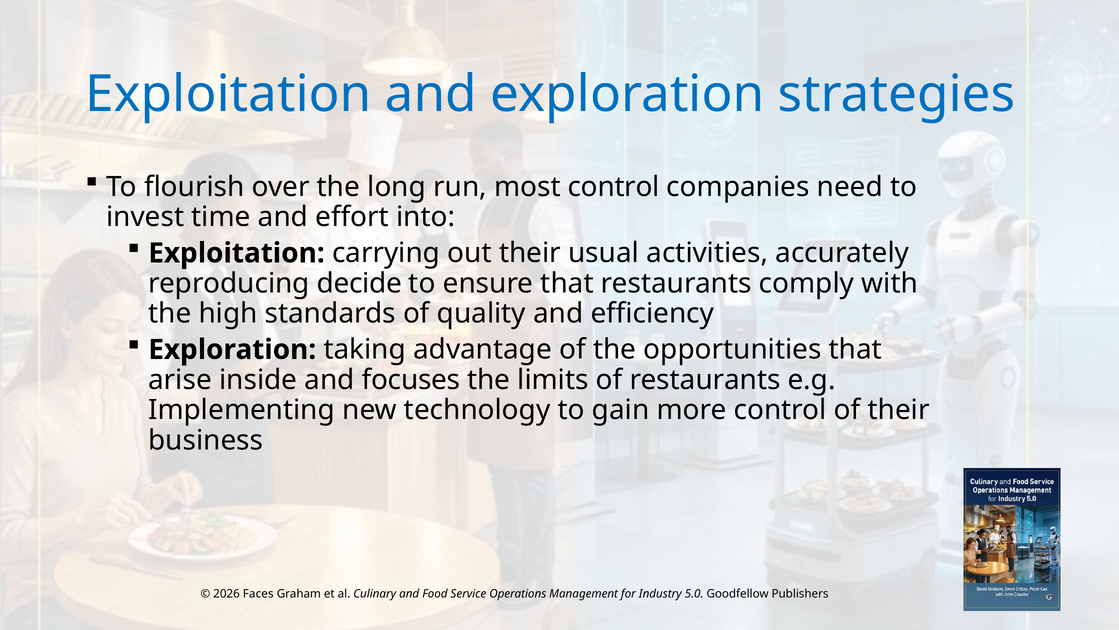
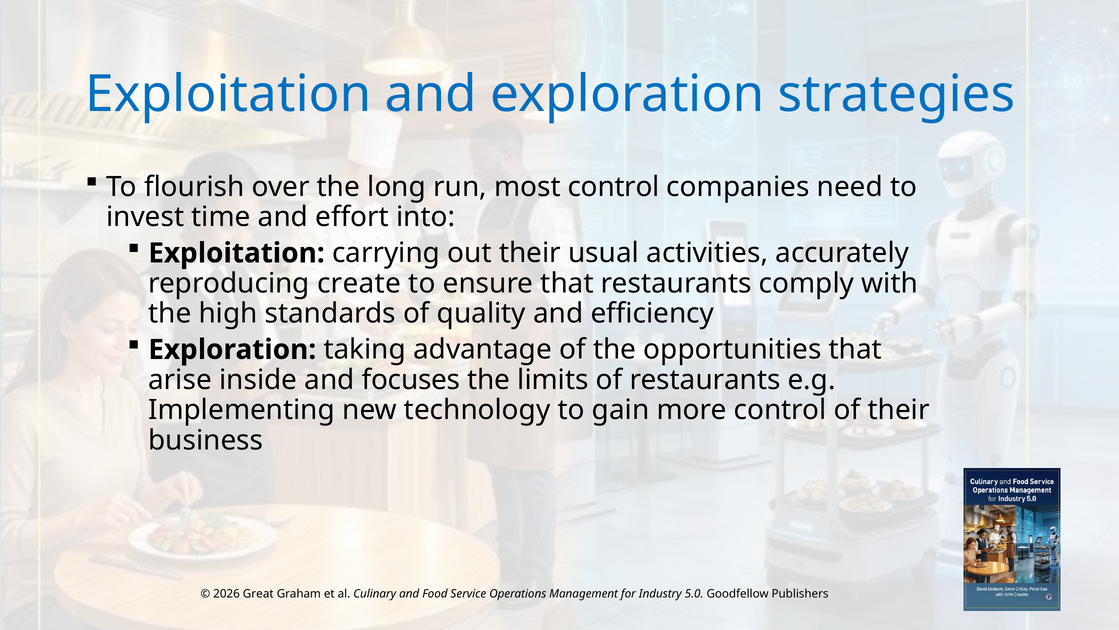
decide: decide -> create (359, 283)
Faces: Faces -> Great (258, 593)
